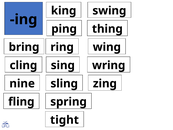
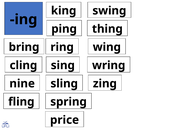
tight: tight -> price (65, 120)
